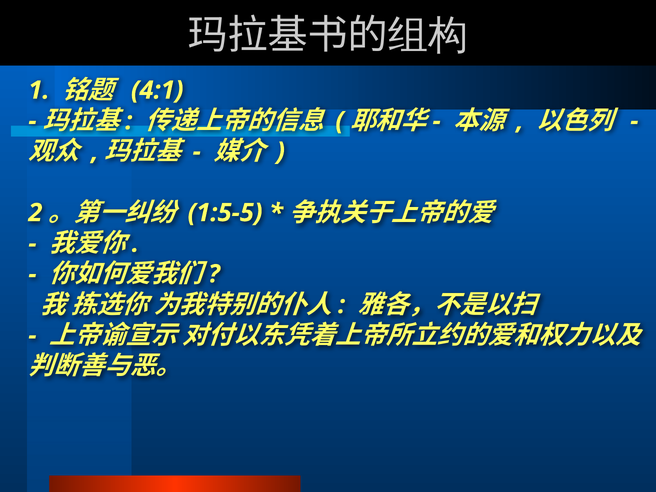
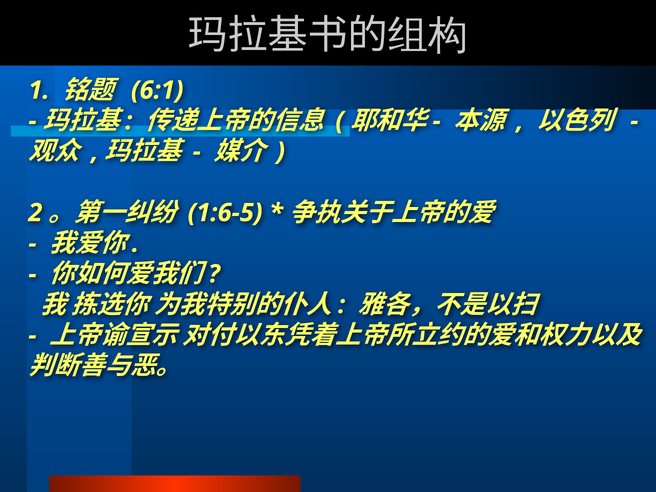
4:1: 4:1 -> 6:1 (157, 90)
1:5-5: 1:5-5 -> 1:6-5 (225, 213)
